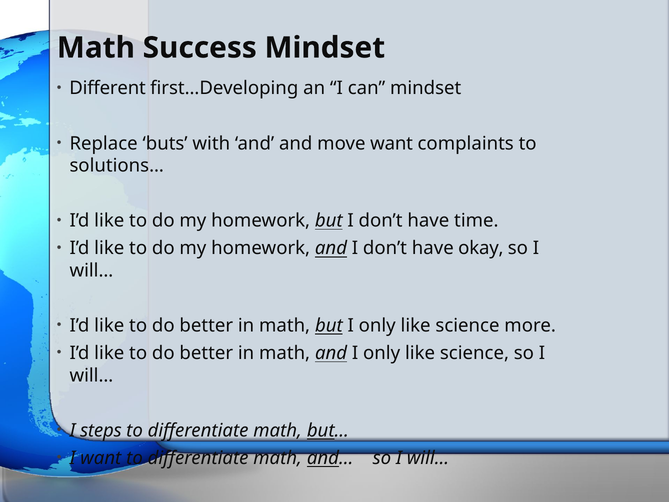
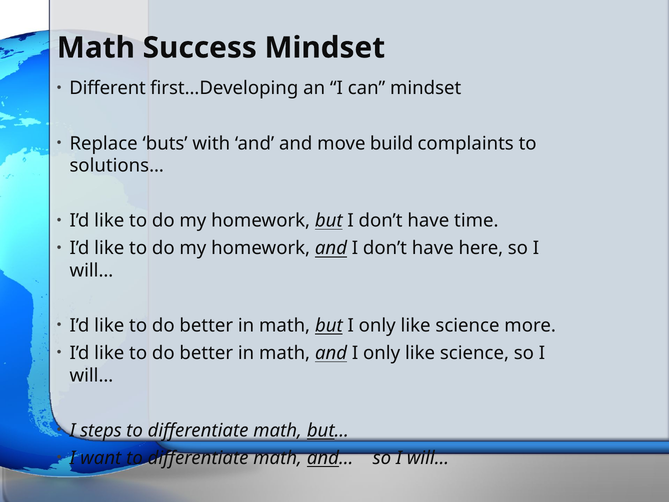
move want: want -> build (392, 143)
okay: okay -> here (481, 248)
